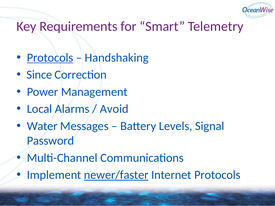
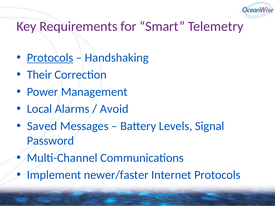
Since: Since -> Their (39, 75)
Water: Water -> Saved (42, 126)
newer/faster underline: present -> none (116, 175)
